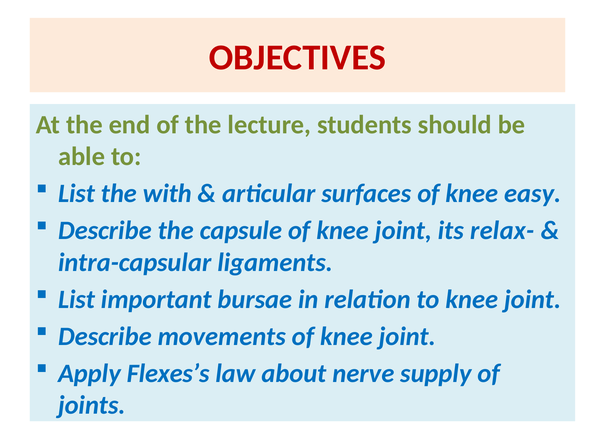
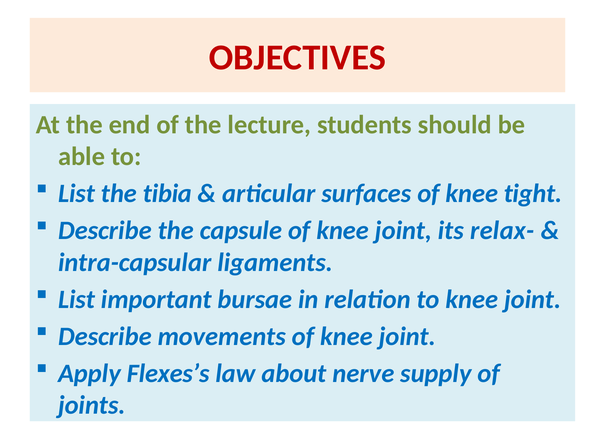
with: with -> tibia (167, 194)
easy: easy -> tight (533, 194)
